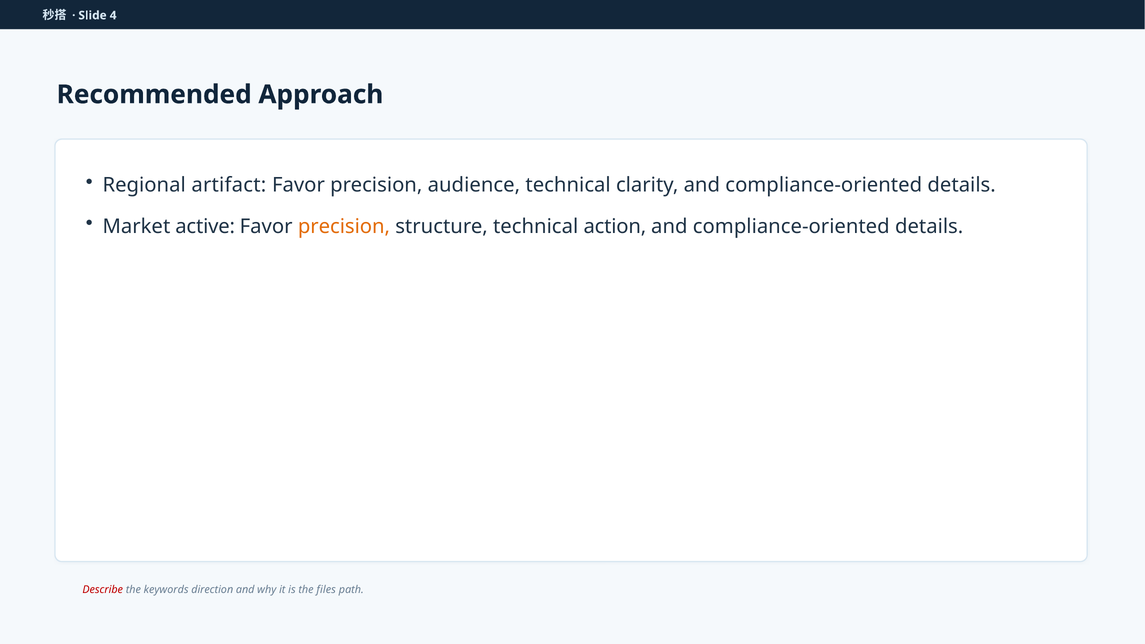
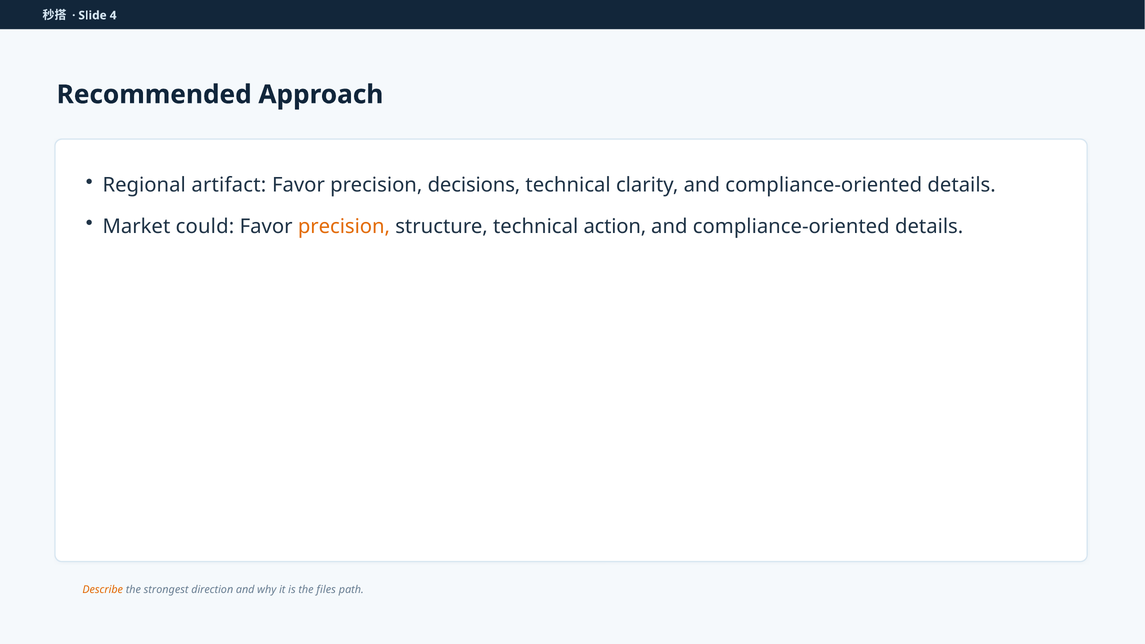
audience: audience -> decisions (474, 185)
active: active -> could (205, 226)
Describe colour: red -> orange (103, 590)
keywords: keywords -> strongest (166, 590)
